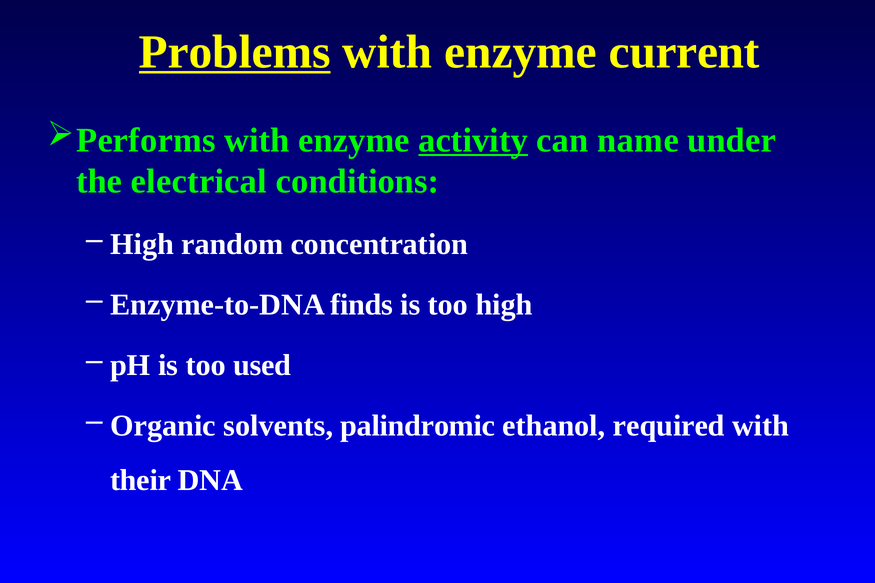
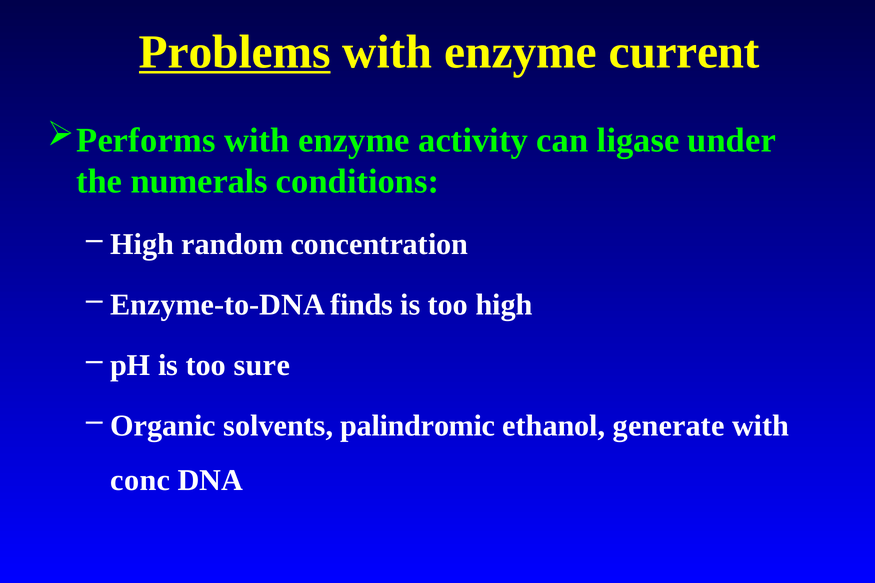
activity underline: present -> none (473, 140)
name: name -> ligase (638, 140)
electrical: electrical -> numerals (199, 182)
used: used -> sure (262, 366)
required: required -> generate (669, 426)
their: their -> conc (140, 481)
